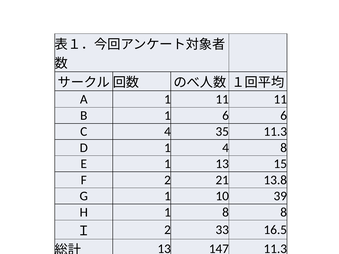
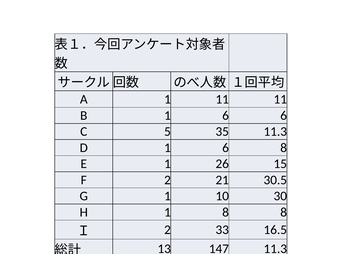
C 4: 4 -> 5 (167, 132)
D 1 4: 4 -> 6 (226, 148)
1 13: 13 -> 26 (222, 164)
13.8: 13.8 -> 30.5 (275, 180)
39: 39 -> 30 (280, 196)
